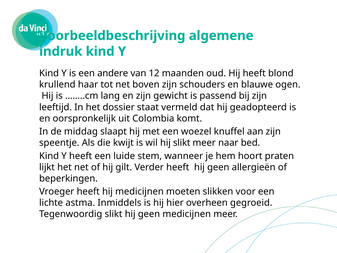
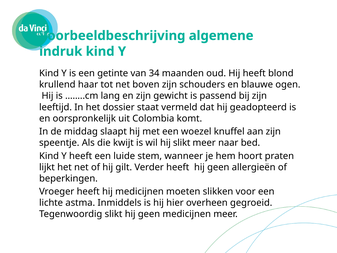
andere: andere -> getinte (113, 73)
12: 12 -> 34 (154, 73)
